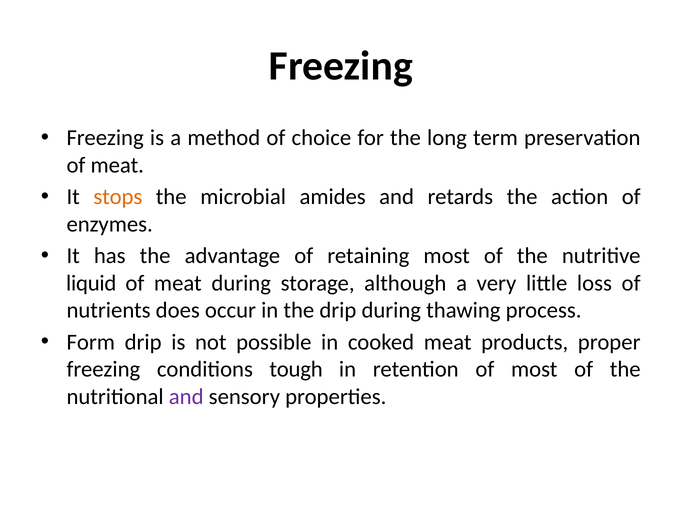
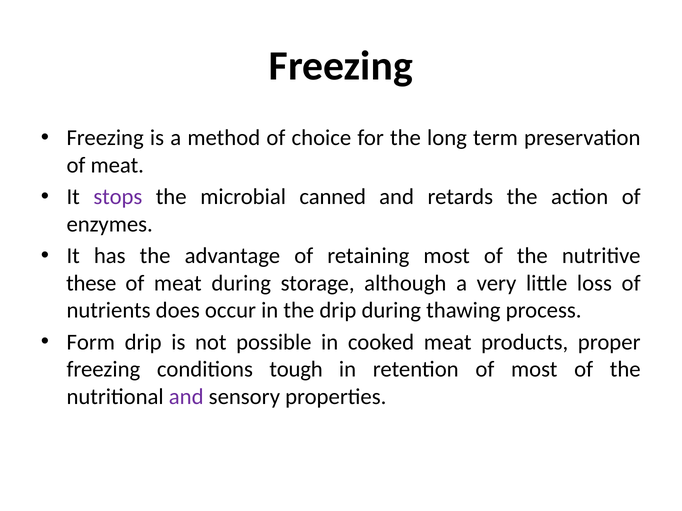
stops colour: orange -> purple (118, 197)
amides: amides -> canned (333, 197)
liquid: liquid -> these (91, 283)
